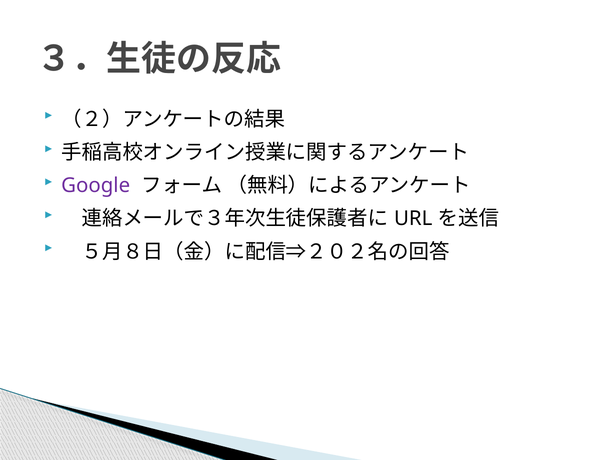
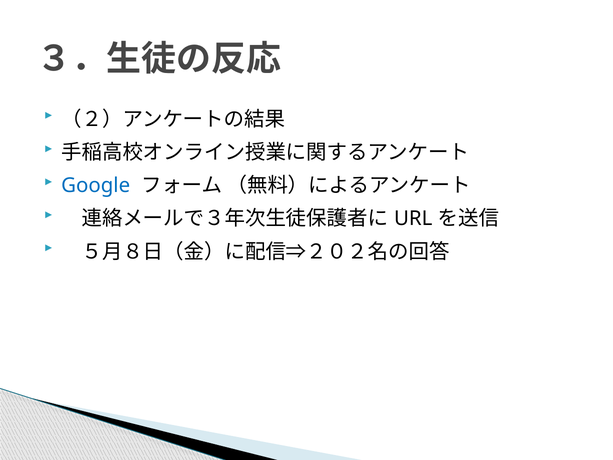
Google colour: purple -> blue (96, 185)
